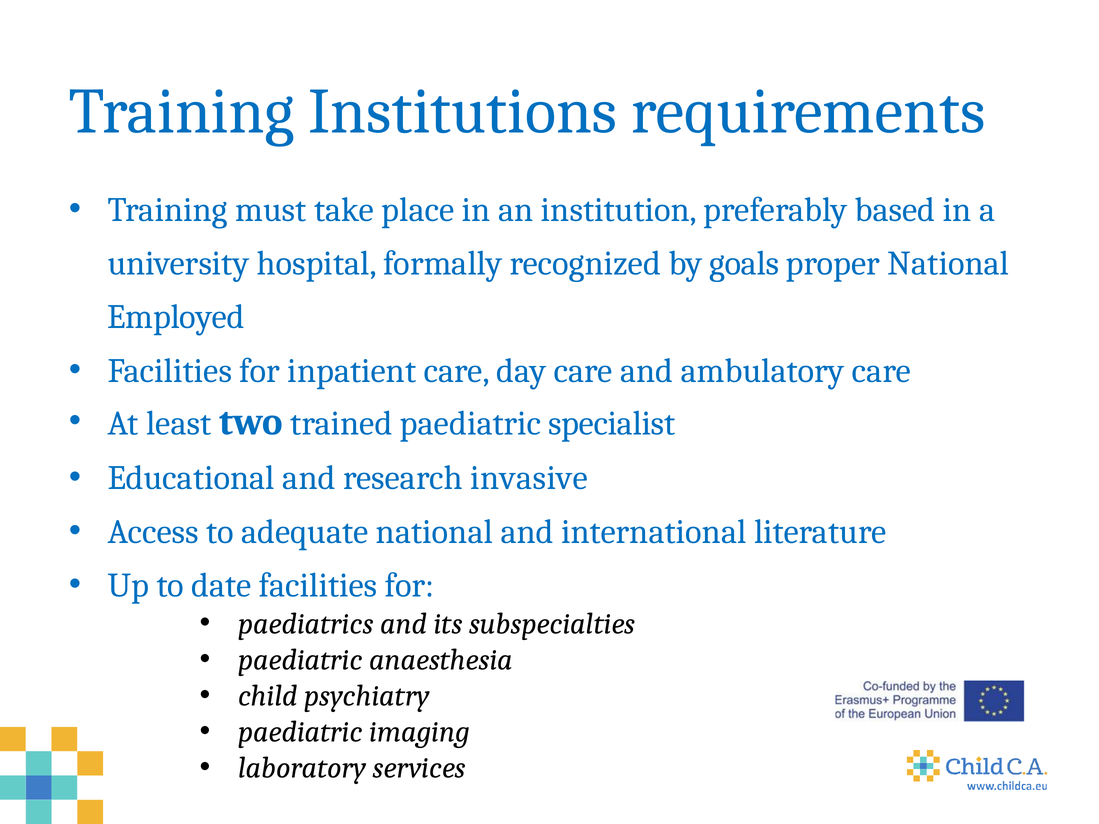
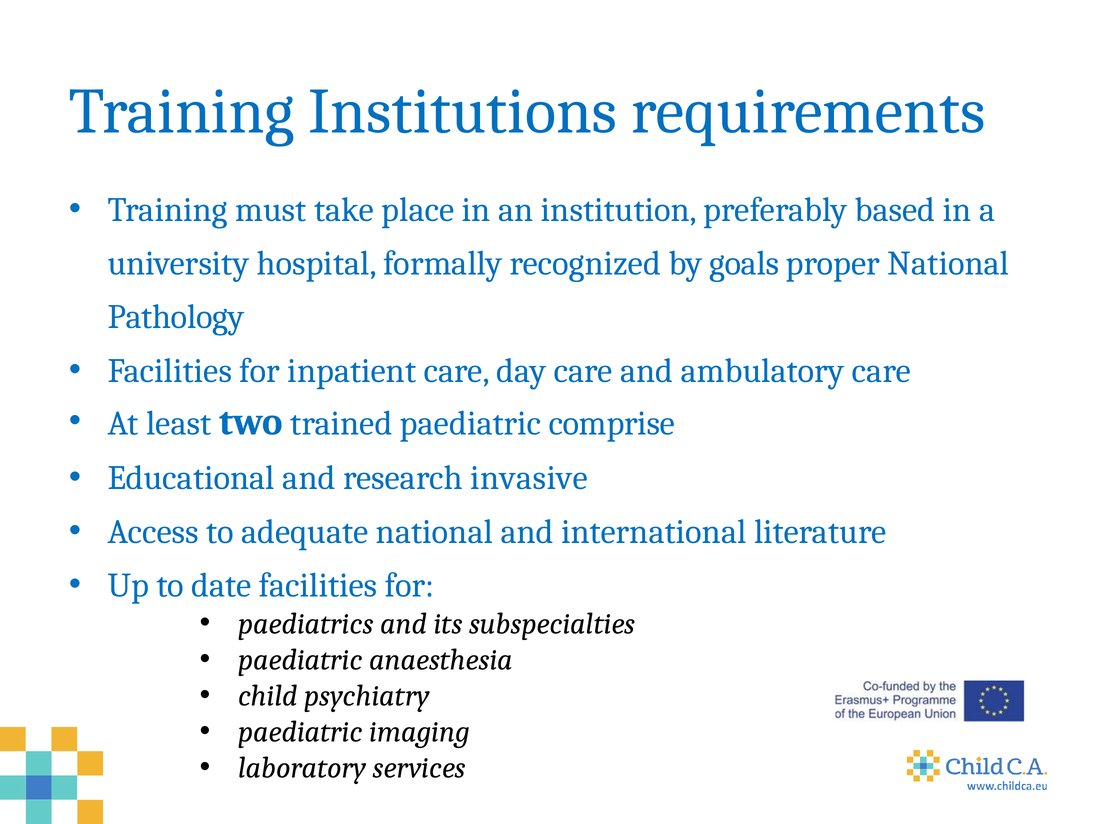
Employed: Employed -> Pathology (176, 317)
specialist: specialist -> comprise (612, 424)
